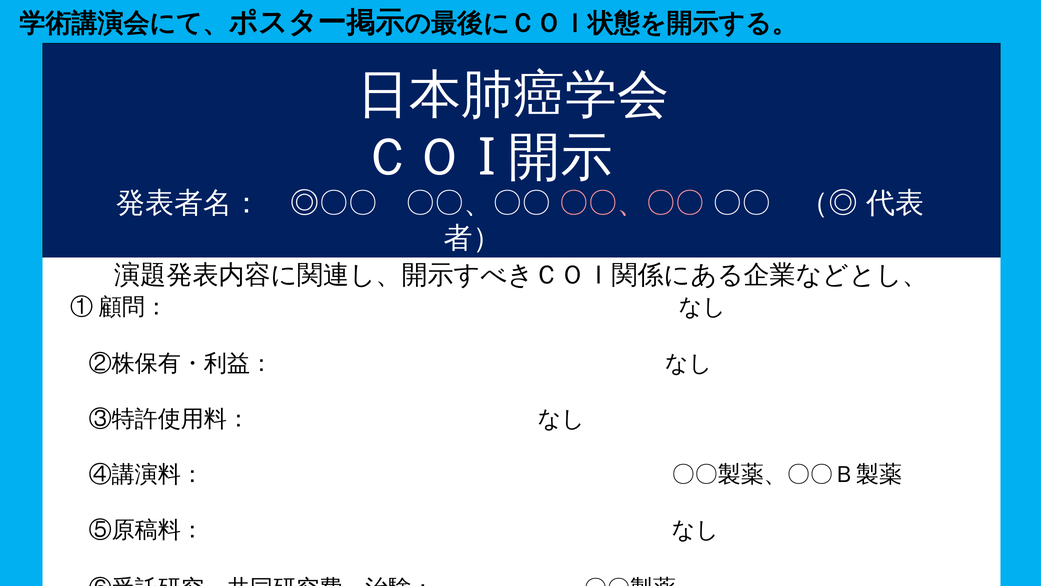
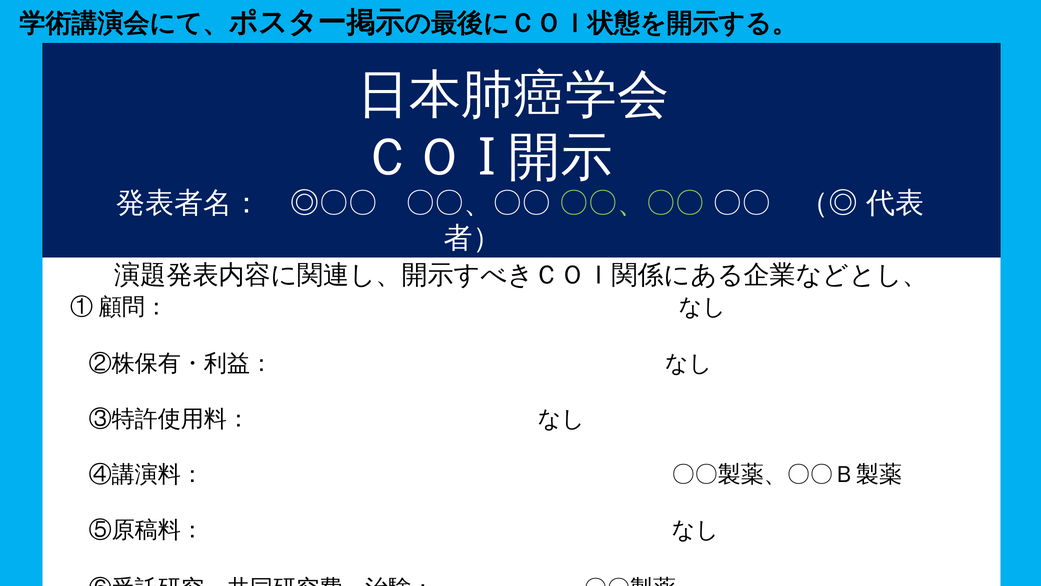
〇〇、〇〇 colour: pink -> light green (632, 203)
